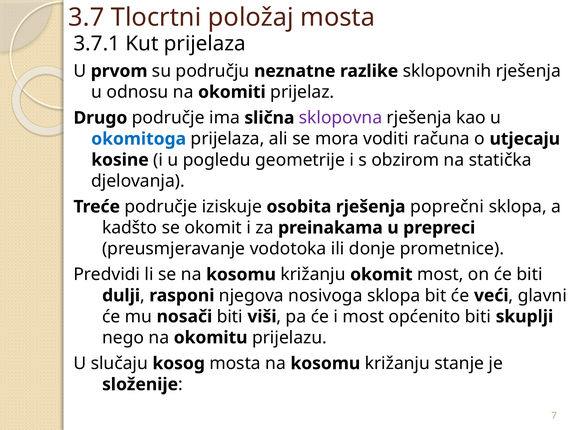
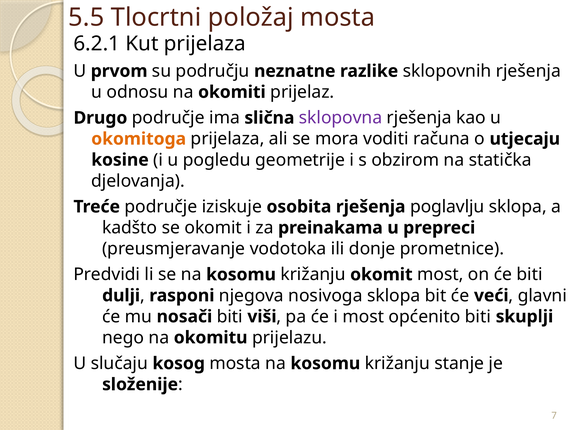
3.7: 3.7 -> 5.5 (86, 17)
3.7.1: 3.7.1 -> 6.2.1 (97, 44)
okomitoga colour: blue -> orange (139, 139)
poprečni: poprečni -> poglavlju (447, 207)
